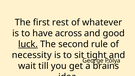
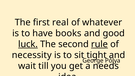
rest: rest -> real (60, 22)
across: across -> books (68, 33)
rule underline: none -> present (99, 44)
brains: brains -> needs (106, 66)
